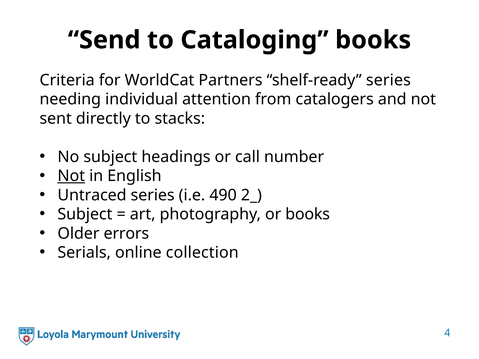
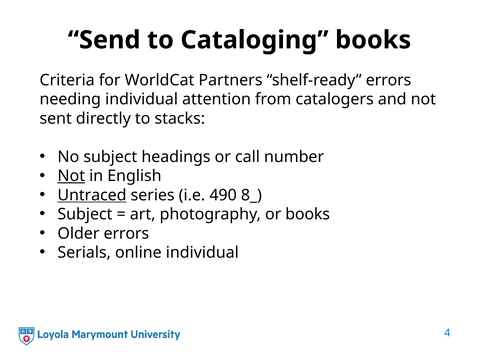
shelf-ready series: series -> errors (389, 80)
Untraced underline: none -> present (92, 195)
2_: 2_ -> 8_ (251, 195)
online collection: collection -> individual (202, 253)
